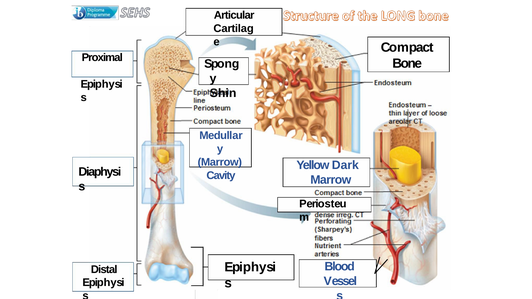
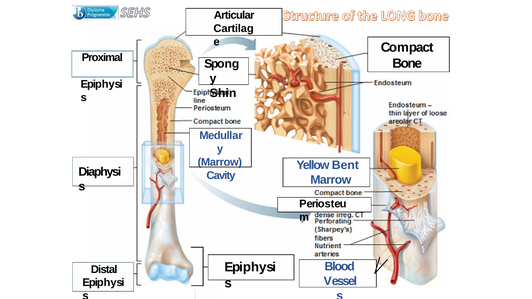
Dark: Dark -> Bent (345, 165)
